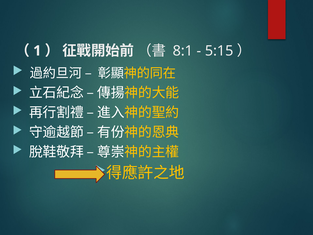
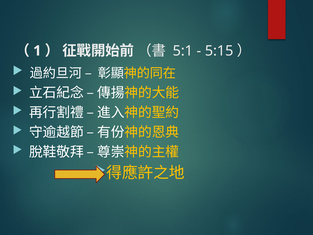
8:1: 8:1 -> 5:1 (183, 51)
